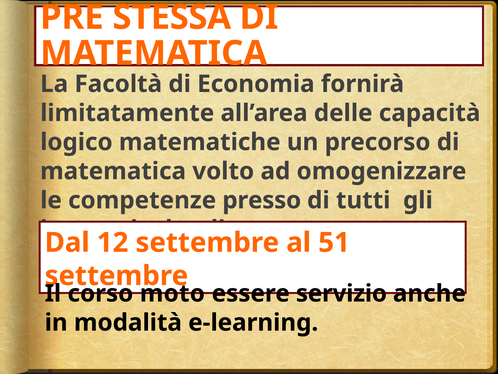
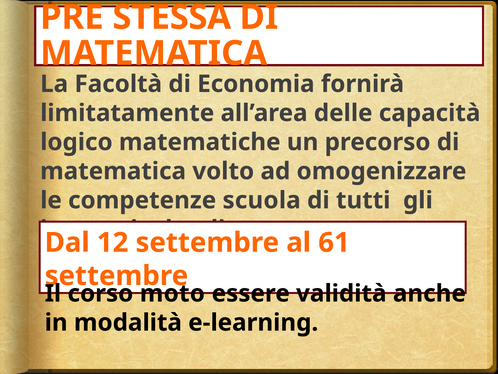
presso: presso -> scuola (262, 200)
51: 51 -> 61 (334, 242)
servizio: servizio -> validità (341, 293)
